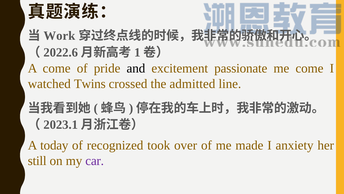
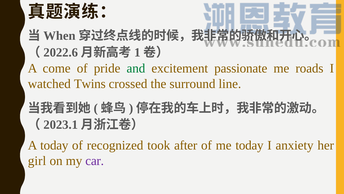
Work: Work -> When (59, 36)
and colour: black -> green (136, 68)
me come: come -> roads (309, 68)
admitted: admitted -> surround (192, 84)
over: over -> after (186, 145)
me made: made -> today (250, 145)
still: still -> girl (37, 160)
